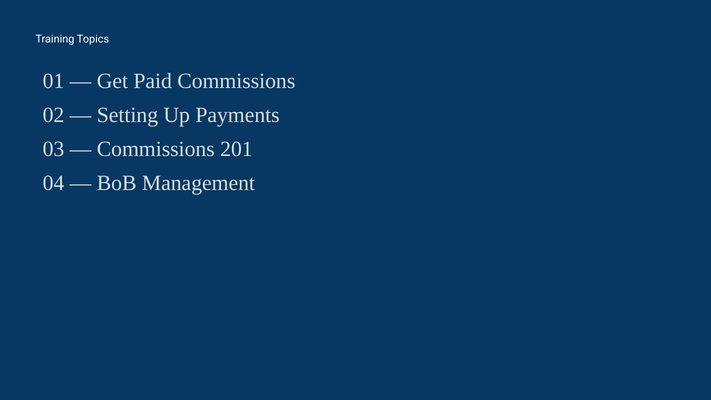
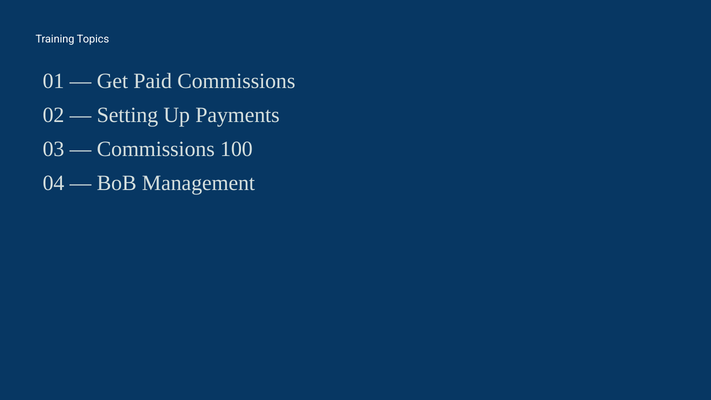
201: 201 -> 100 (236, 149)
